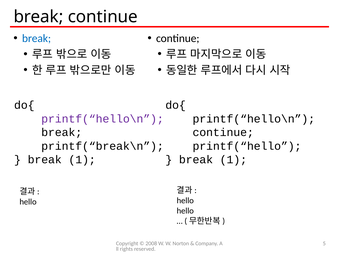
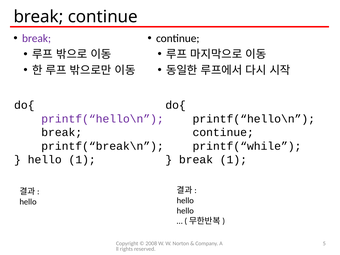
break colour: blue -> purple (37, 38)
printf(“hello: printf(“hello -> printf(“while (247, 146)
break: break -> hello (45, 160)
